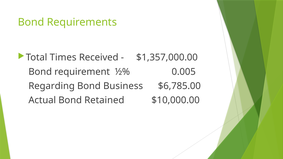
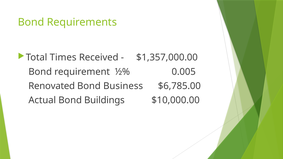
Regarding: Regarding -> Renovated (52, 86)
Retained: Retained -> Buildings (104, 100)
